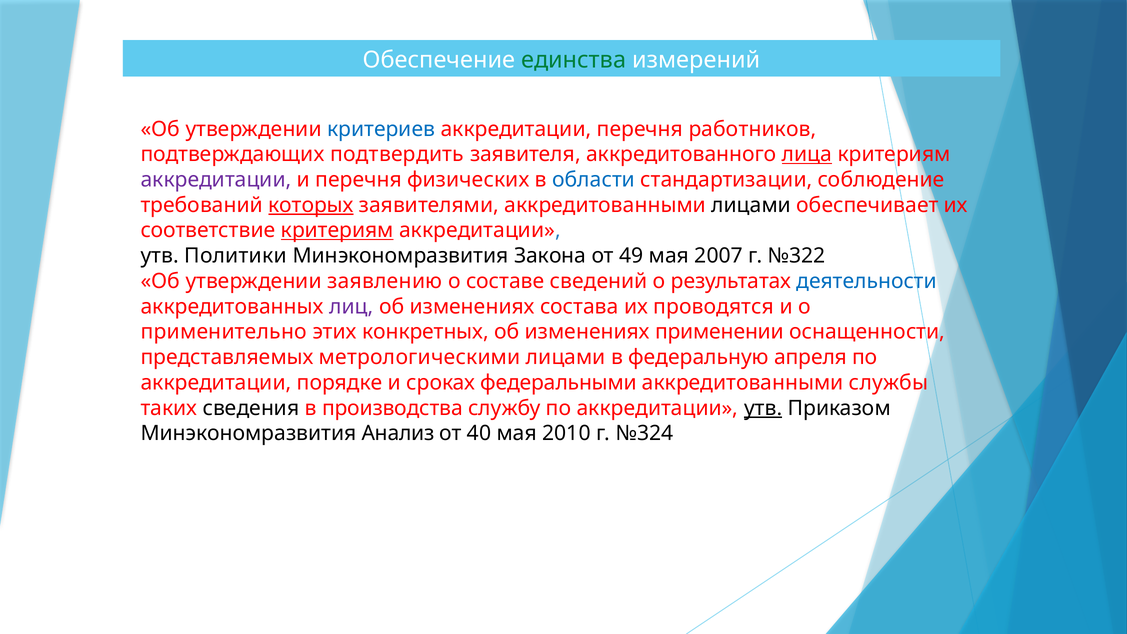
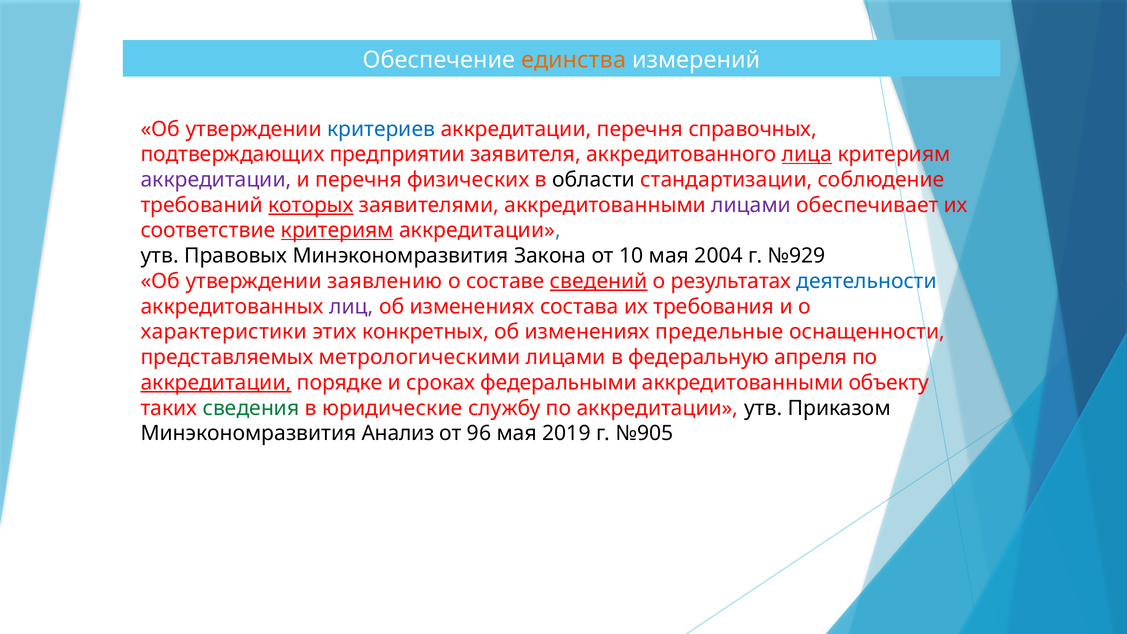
единства colour: green -> orange (574, 60)
работников: работников -> справочных (753, 129)
подтвердить: подтвердить -> предприятии (397, 154)
области colour: blue -> black (594, 180)
лицами colour: black -> purple (751, 205)
Политики: Политики -> Правовых (236, 256)
49: 49 -> 10 (631, 256)
2007: 2007 -> 2004 (719, 256)
№322: №322 -> №929 (797, 256)
сведений underline: none -> present (599, 281)
проводятся: проводятся -> требования (714, 307)
применительно: применительно -> характеристики (224, 332)
применении: применении -> предельные (719, 332)
аккредитации underline: none -> present (216, 383)
службы: службы -> объекту (889, 383)
сведения colour: black -> green (251, 408)
производства: производства -> юридические (392, 408)
утв underline: present -> none (763, 408)
40: 40 -> 96 (479, 433)
2010: 2010 -> 2019 (566, 433)
№324: №324 -> №905 (644, 433)
